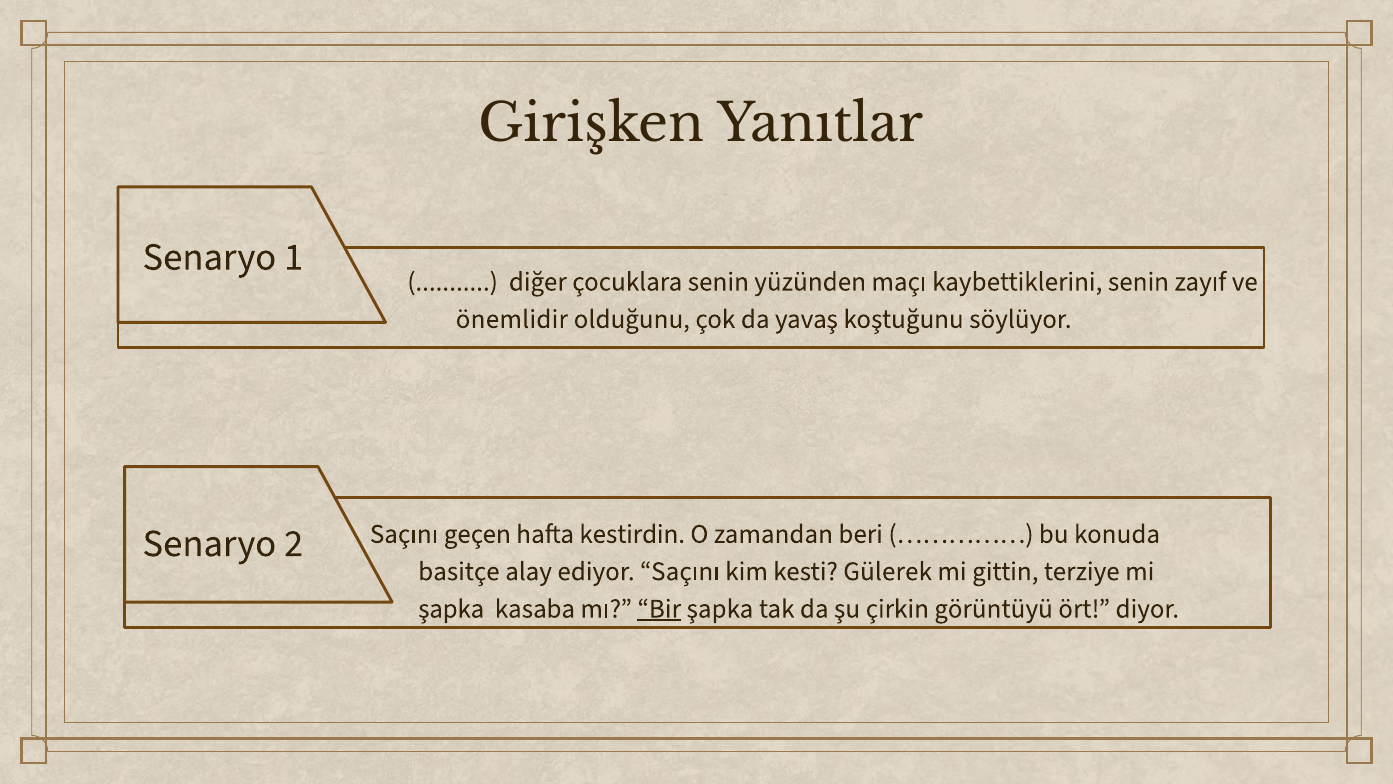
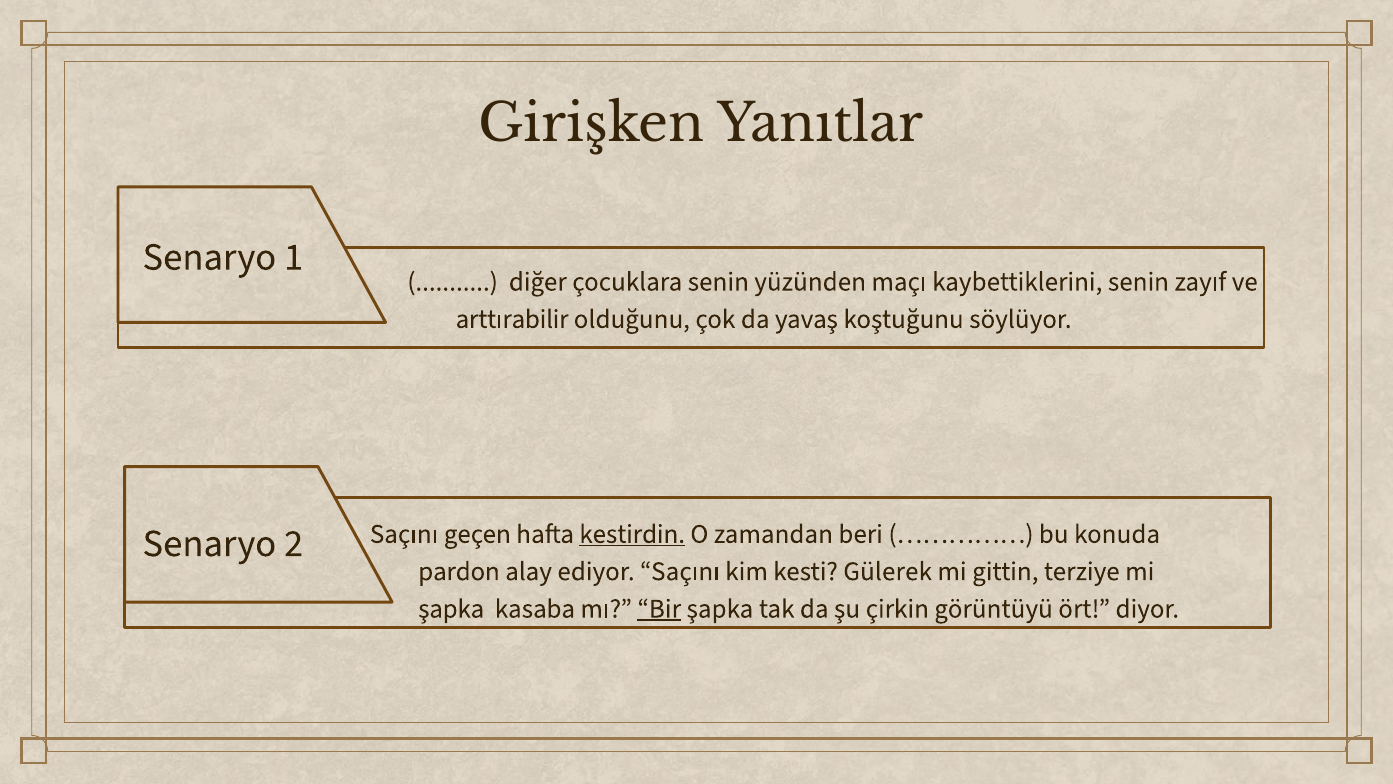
önemlidir: önemlidir -> arttırabilir (512, 319)
kestirdin underline: none -> present (632, 534)
basitçe: basitçe -> pardon (459, 571)
